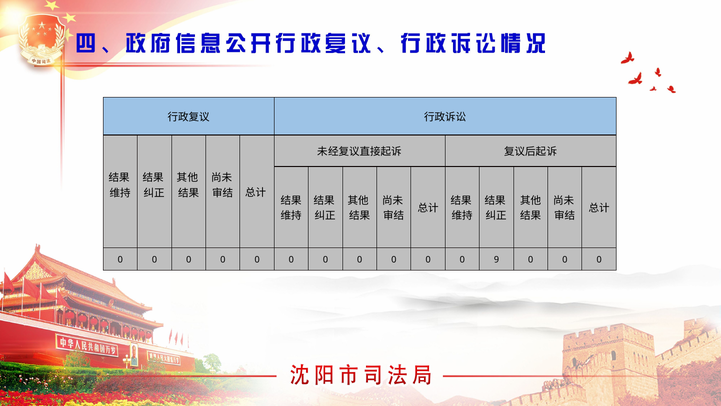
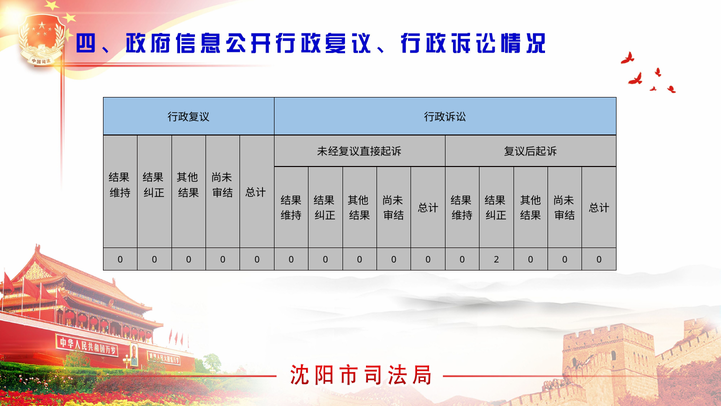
9: 9 -> 2 (496, 259)
